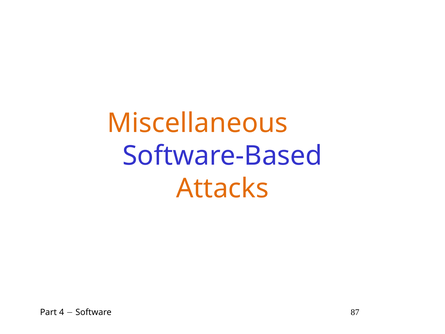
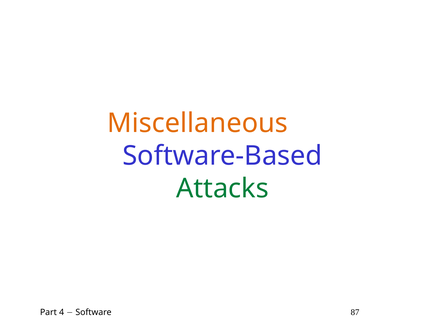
Attacks colour: orange -> green (222, 188)
